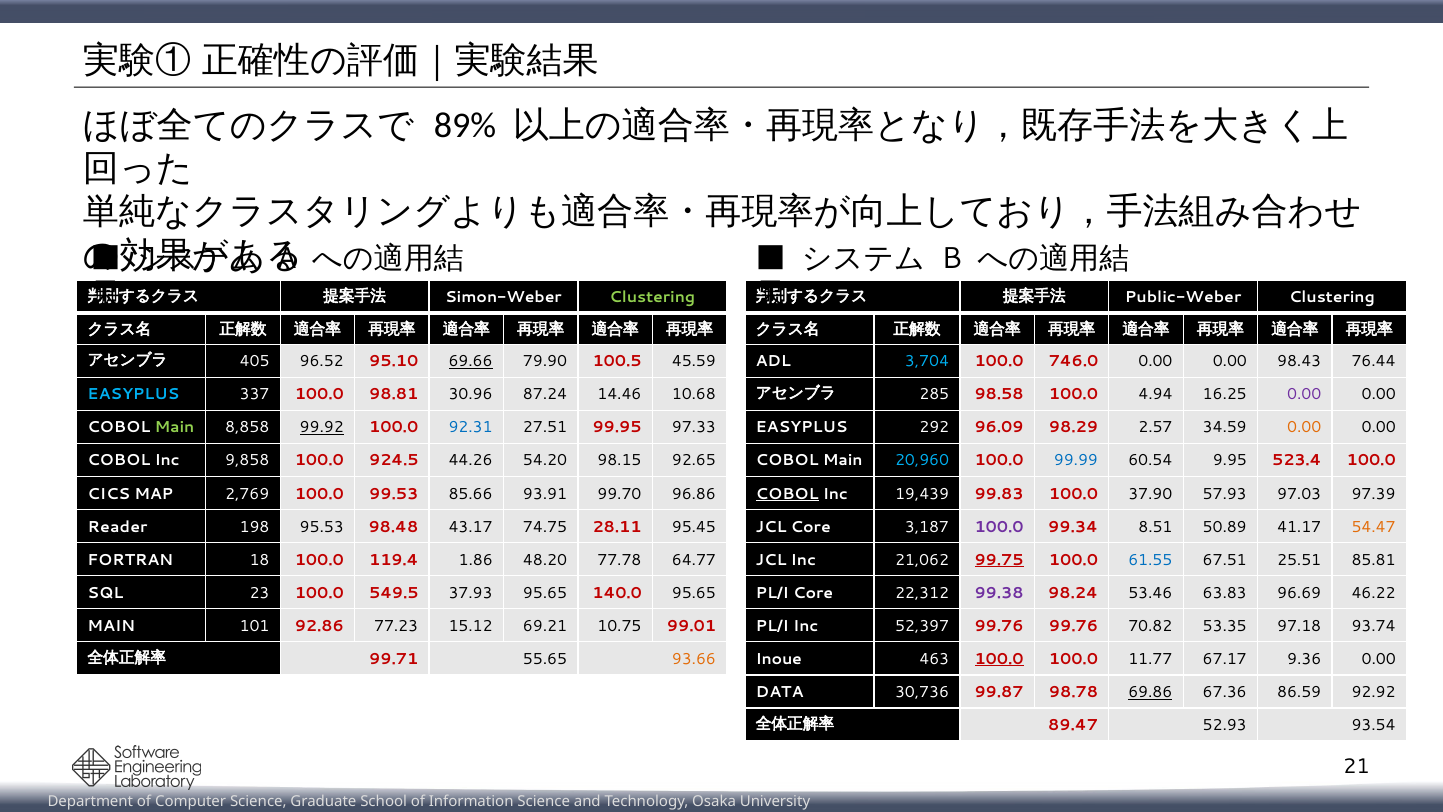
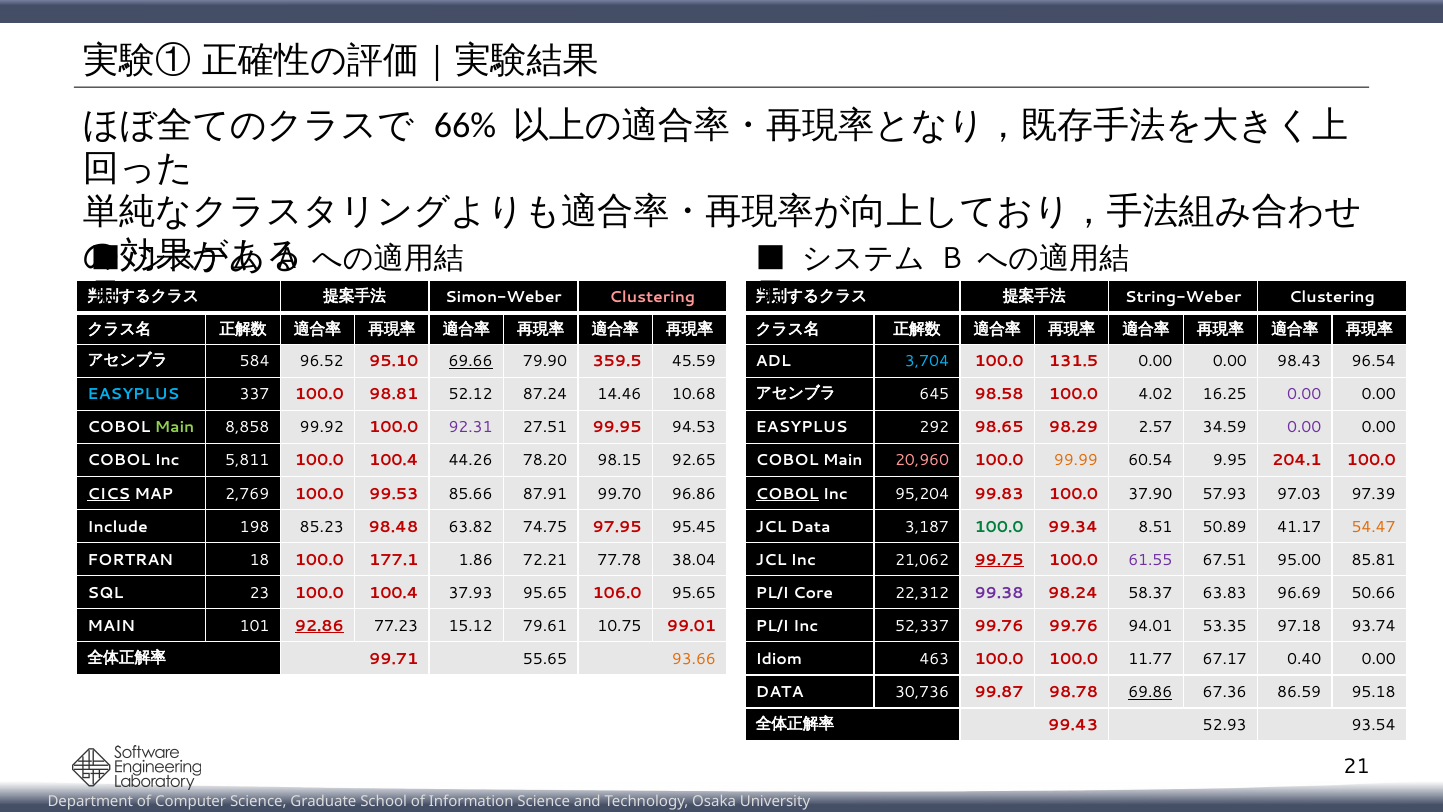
89%: 89% -> 66% (465, 125)
Clustering colour: light green -> pink (652, 298)
Public-Weber: Public-Weber -> String-Weber (1183, 298)
405: 405 -> 584 (255, 361)
100.5: 100.5 -> 359.5 (617, 361)
746.0: 746.0 -> 131.5 (1074, 361)
76.44: 76.44 -> 96.54 (1374, 361)
285: 285 -> 645 (934, 394)
4.94: 4.94 -> 4.02 (1155, 394)
30.96: 30.96 -> 52.12 (471, 394)
99.92 underline: present -> none (322, 427)
92.31 colour: blue -> purple (471, 427)
97.33: 97.33 -> 94.53 (694, 427)
96.09: 96.09 -> 98.65 (999, 427)
0.00 colour: orange -> purple (1304, 427)
9,858: 9,858 -> 5,811 (247, 461)
924.5: 924.5 -> 100.4 (394, 461)
54.20: 54.20 -> 78.20 (545, 461)
20,960 colour: light blue -> pink (922, 461)
99.99 colour: blue -> orange (1076, 461)
523.4: 523.4 -> 204.1 (1297, 461)
CICS underline: none -> present (109, 494)
93.91: 93.91 -> 87.91 (545, 494)
19,439: 19,439 -> 95,204 (922, 494)
Reader: Reader -> Include (118, 527)
95.53: 95.53 -> 85.23 (322, 527)
43.17: 43.17 -> 63.82 (471, 527)
28.11: 28.11 -> 97.95 (617, 527)
JCL Core: Core -> Data (811, 527)
100.0 colour: purple -> green (999, 527)
119.4: 119.4 -> 177.1 (394, 560)
48.20: 48.20 -> 72.21 (545, 560)
64.77: 64.77 -> 38.04 (694, 560)
61.55 colour: blue -> purple (1150, 560)
25.51: 25.51 -> 95.00 (1299, 560)
23 100.0 549.5: 549.5 -> 100.4 (394, 593)
140.0: 140.0 -> 106.0 (617, 593)
53.46: 53.46 -> 58.37 (1150, 593)
46.22: 46.22 -> 50.66 (1374, 593)
92.86 underline: none -> present (319, 626)
69.21: 69.21 -> 79.61 (545, 626)
52,397: 52,397 -> 52,337 (922, 626)
70.82: 70.82 -> 94.01 (1150, 626)
Inoue: Inoue -> Idiom (779, 659)
100.0 underline: present -> none (999, 659)
9.36: 9.36 -> 0.40 (1304, 659)
92.92: 92.92 -> 95.18 (1374, 692)
89.47: 89.47 -> 99.43 (1073, 725)
